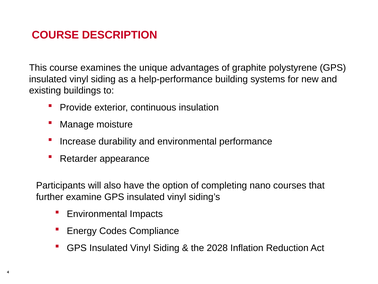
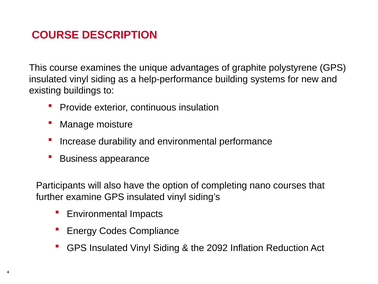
Retarder: Retarder -> Business (78, 158)
2028: 2028 -> 2092 (217, 248)
